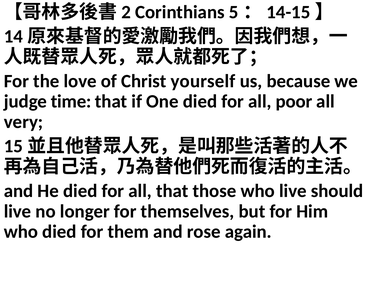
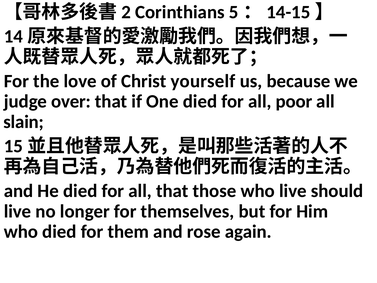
time: time -> over (71, 101)
very: very -> slain (24, 122)
